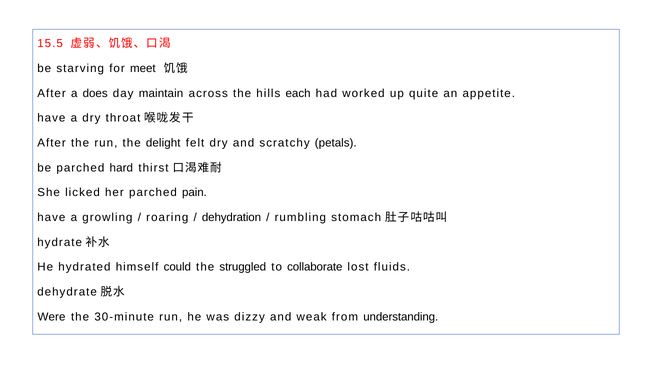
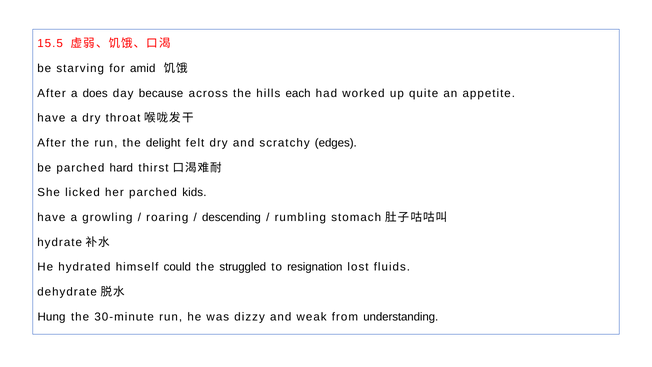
meet: meet -> amid (143, 68)
maintain: maintain -> because (161, 93)
petals: petals -> edges (336, 143)
pain: pain -> kids (194, 192)
dehydration: dehydration -> descending (231, 217)
collaborate: collaborate -> resignation (315, 267)
Were: Were -> Hung (52, 316)
